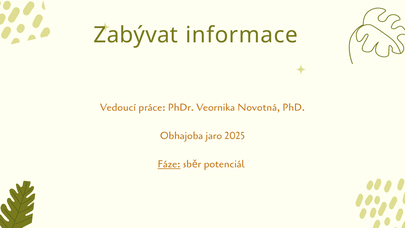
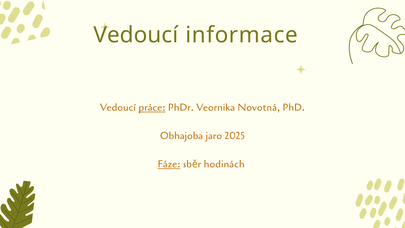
Zabývat: Zabývat -> Vedoucí (136, 35)
práce underline: none -> present (152, 107)
potenciál: potenciál -> hodinách (224, 164)
